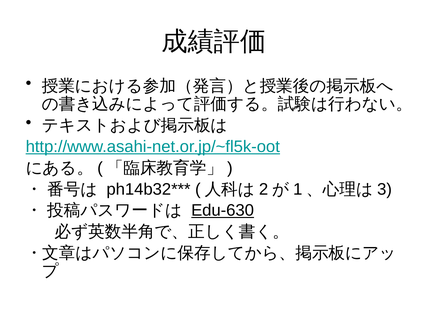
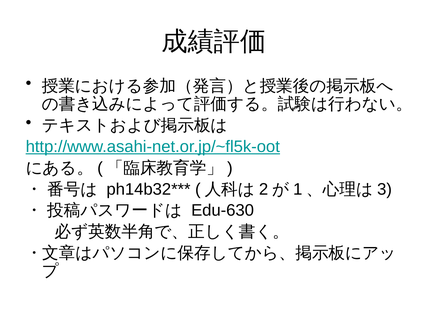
Edu-630 underline: present -> none (223, 210)
